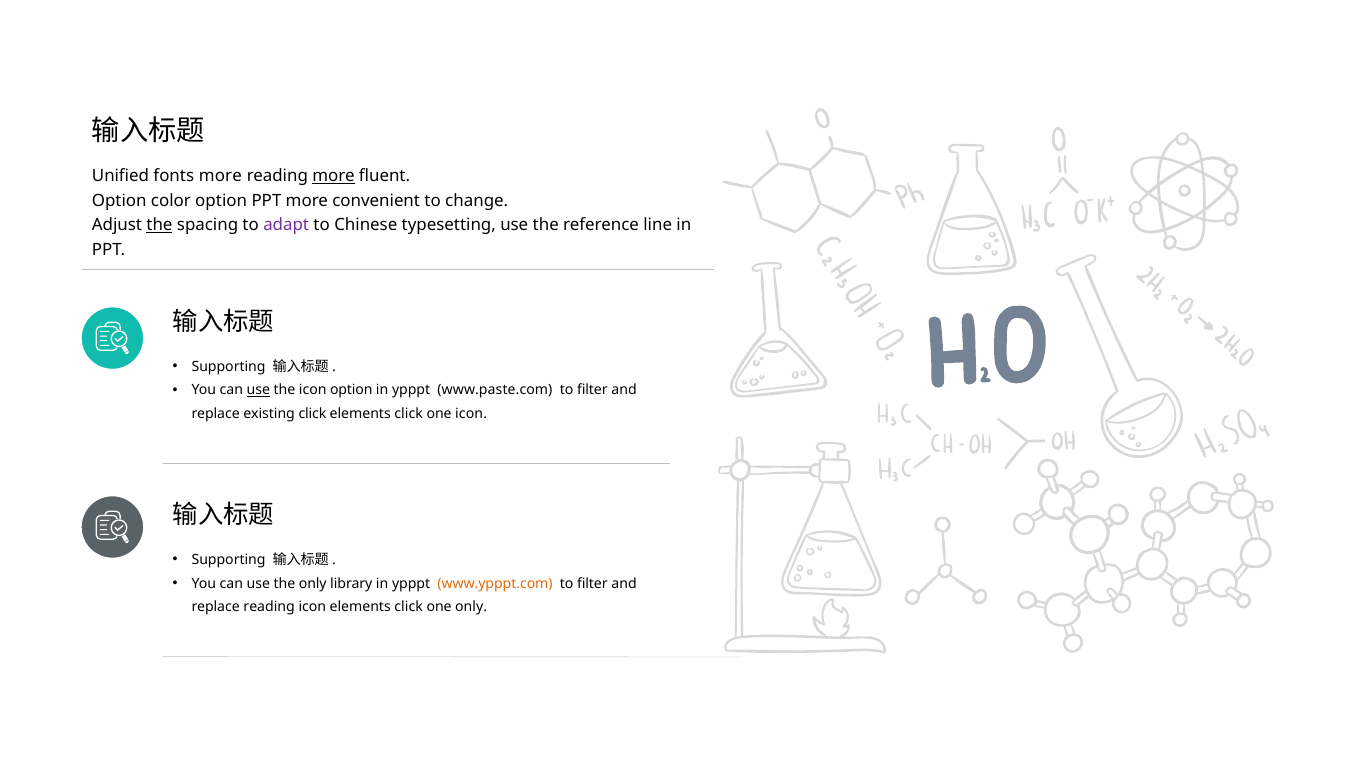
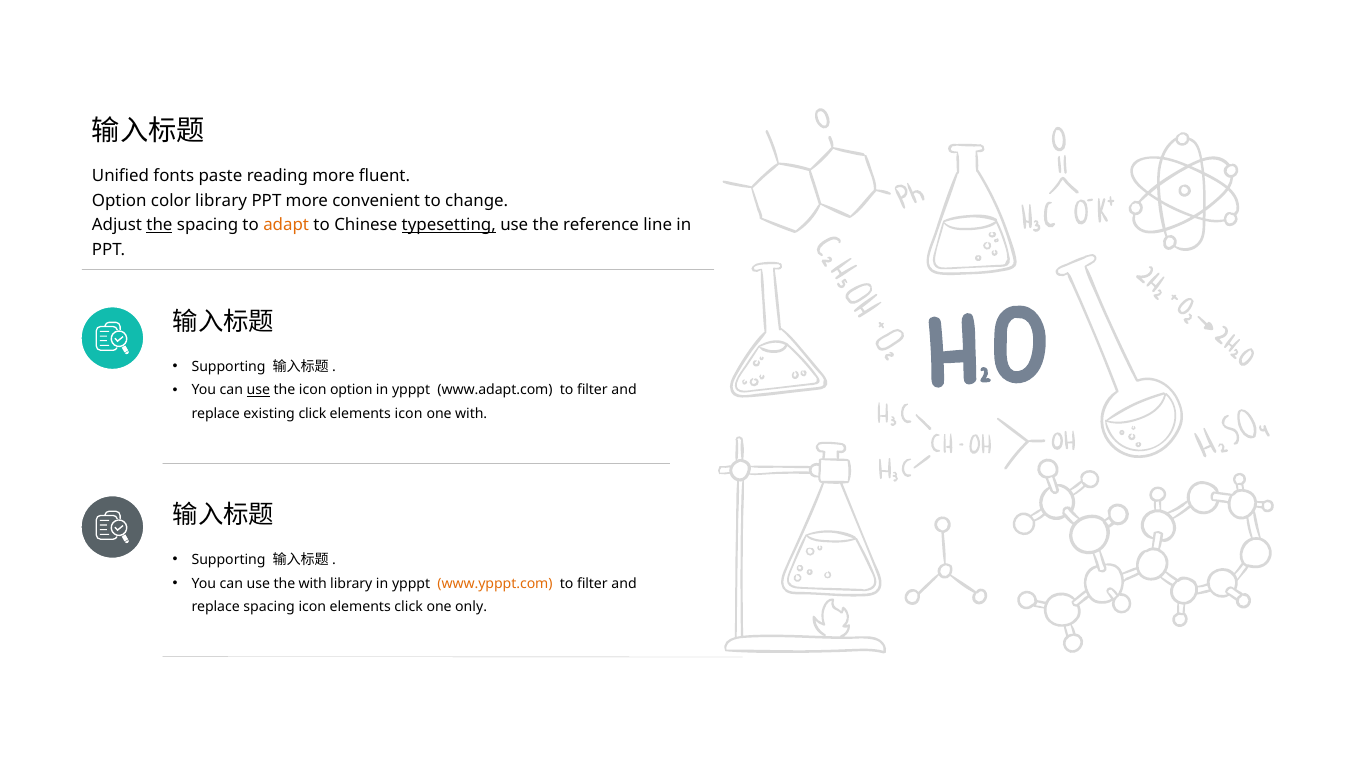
fonts more: more -> paste (220, 176)
more underline: present -> none (334, 176)
color option: option -> library (221, 201)
adapt colour: purple -> orange (286, 225)
typesetting underline: none -> present (449, 225)
www.paste.com: www.paste.com -> www.adapt.com (495, 390)
click: click -> icon (409, 414)
one icon: icon -> with (471, 414)
the only: only -> with (313, 583)
replace reading: reading -> spacing (269, 607)
